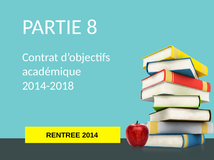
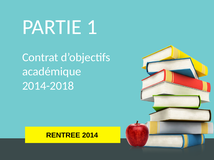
8: 8 -> 1 (92, 27)
